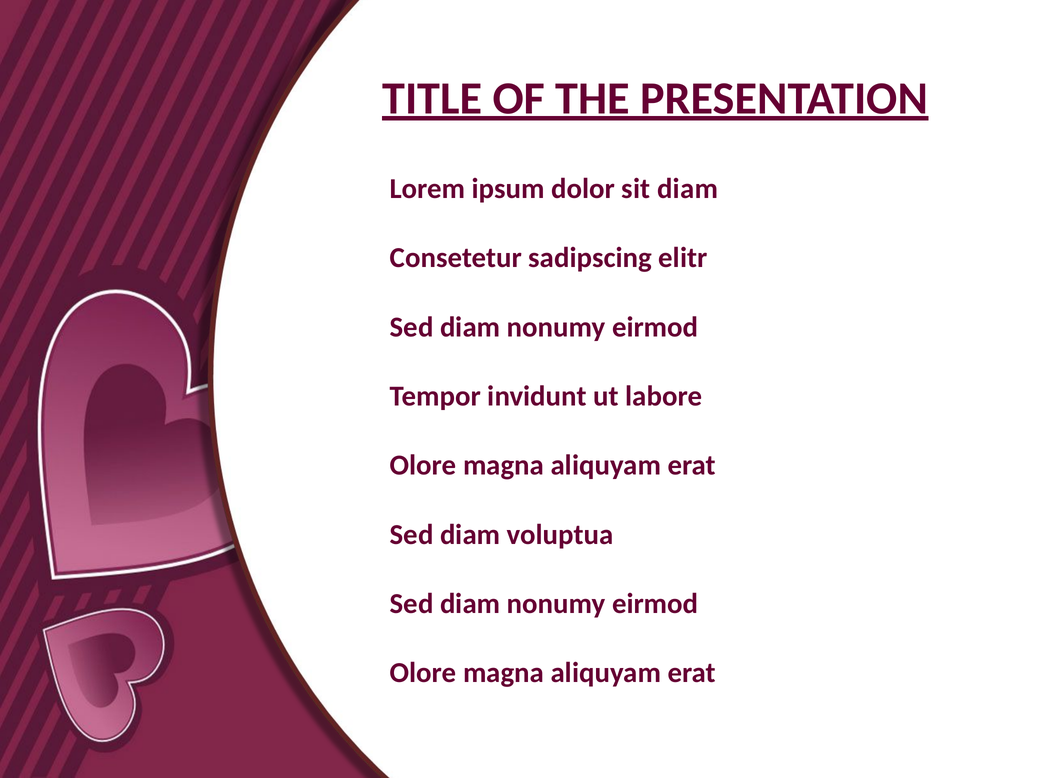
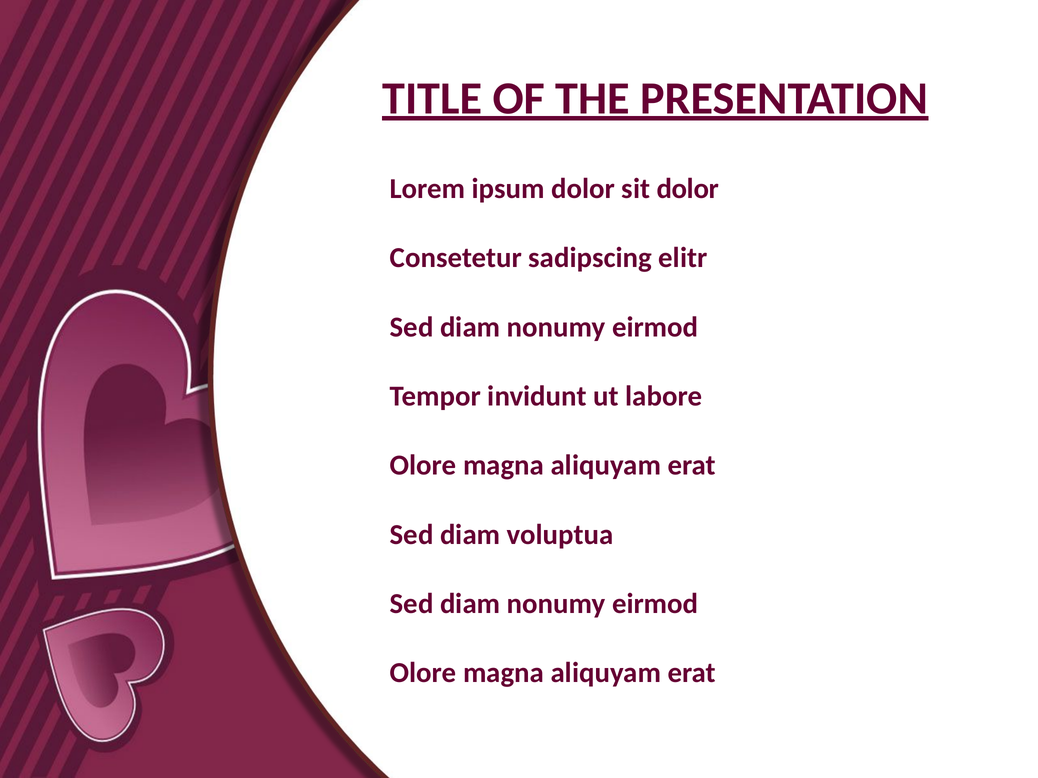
sit diam: diam -> dolor (688, 189)
